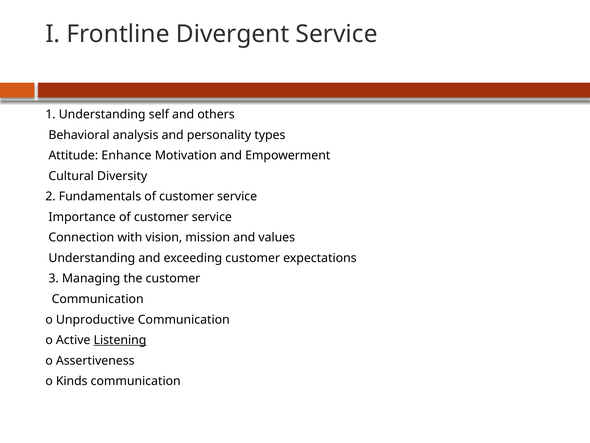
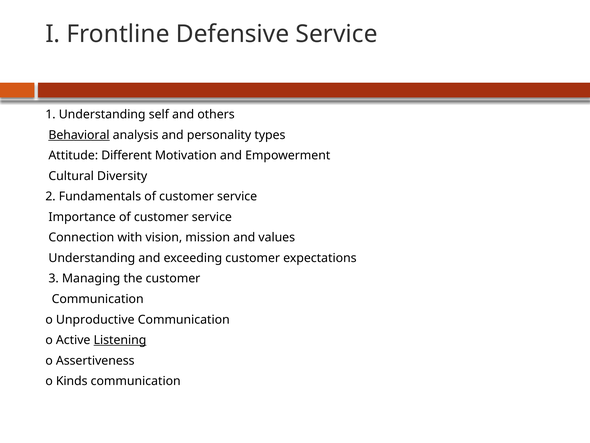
Divergent: Divergent -> Defensive (233, 34)
Behavioral underline: none -> present (79, 135)
Enhance: Enhance -> Different (127, 155)
